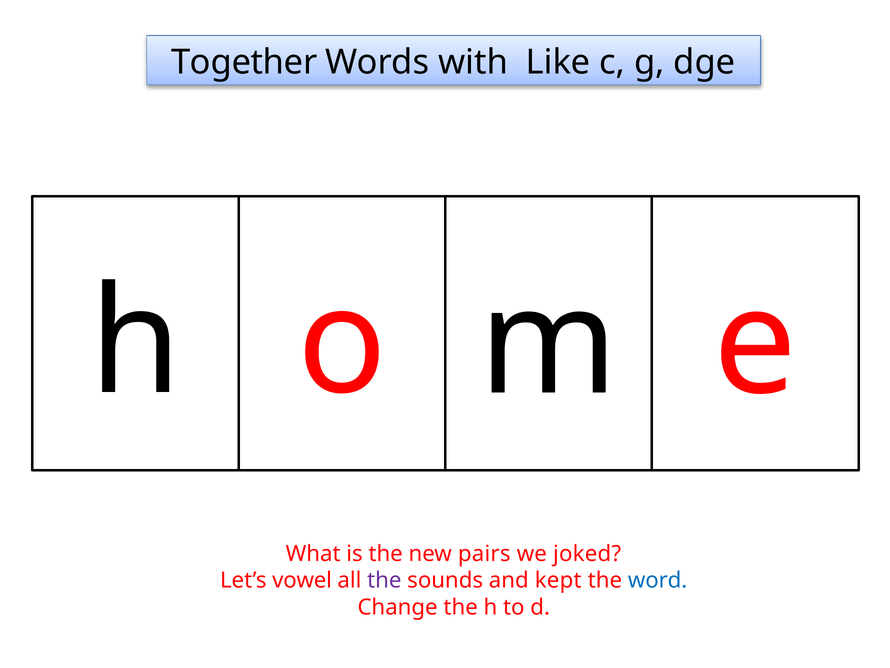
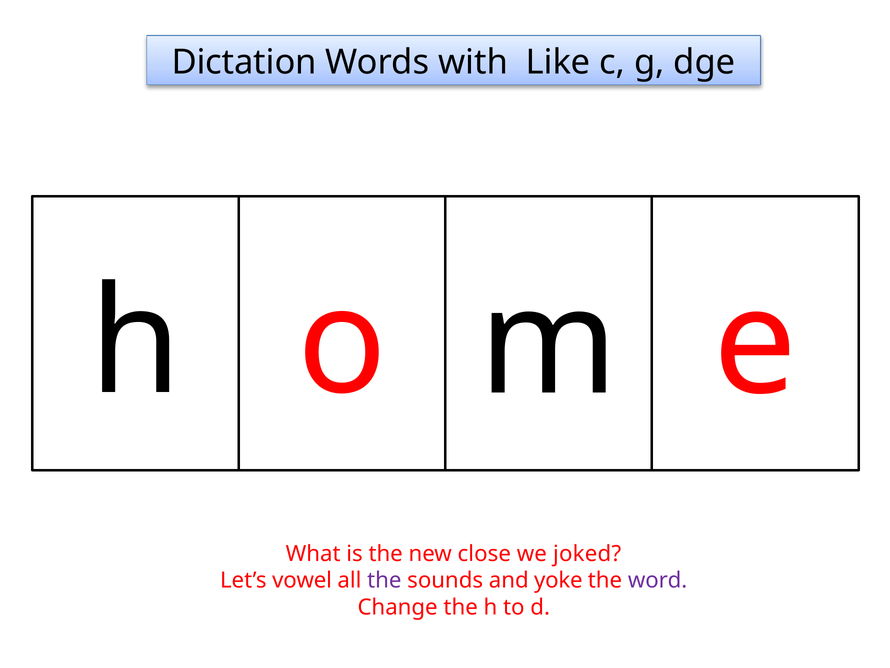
Together: Together -> Dictation (244, 62)
pairs: pairs -> close (484, 553)
kept: kept -> yoke (558, 580)
word colour: blue -> purple (658, 580)
